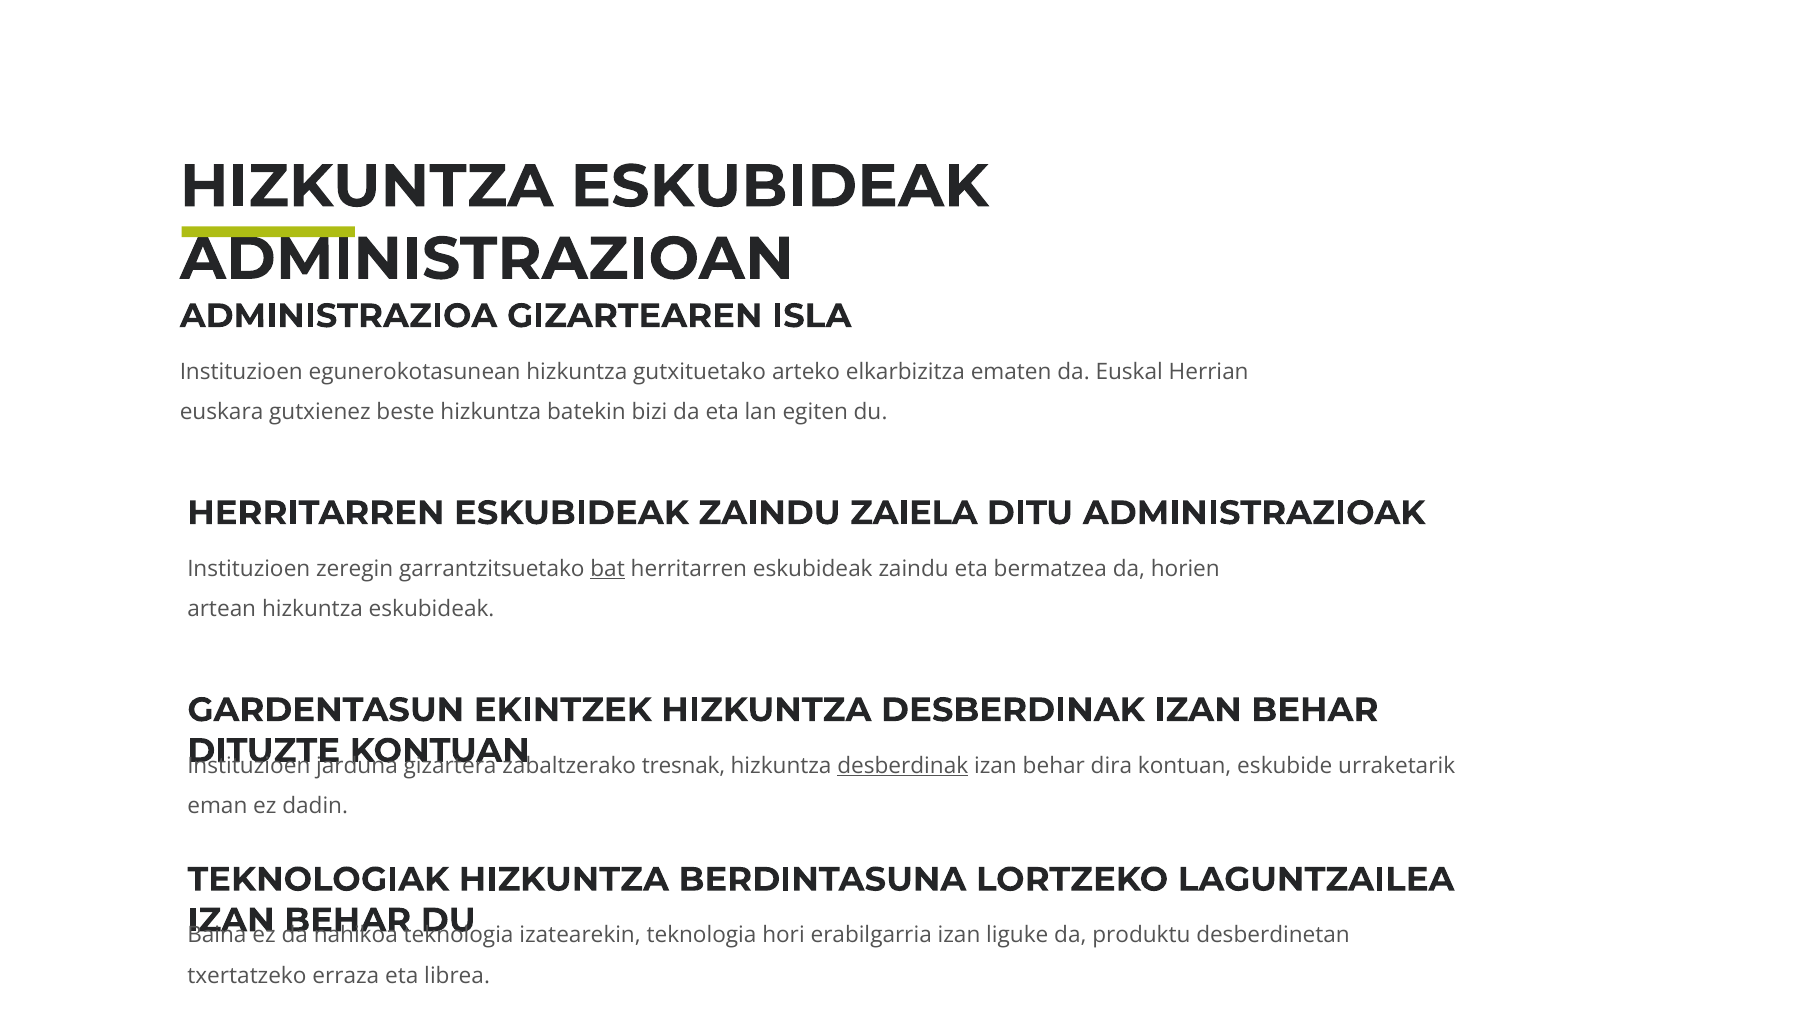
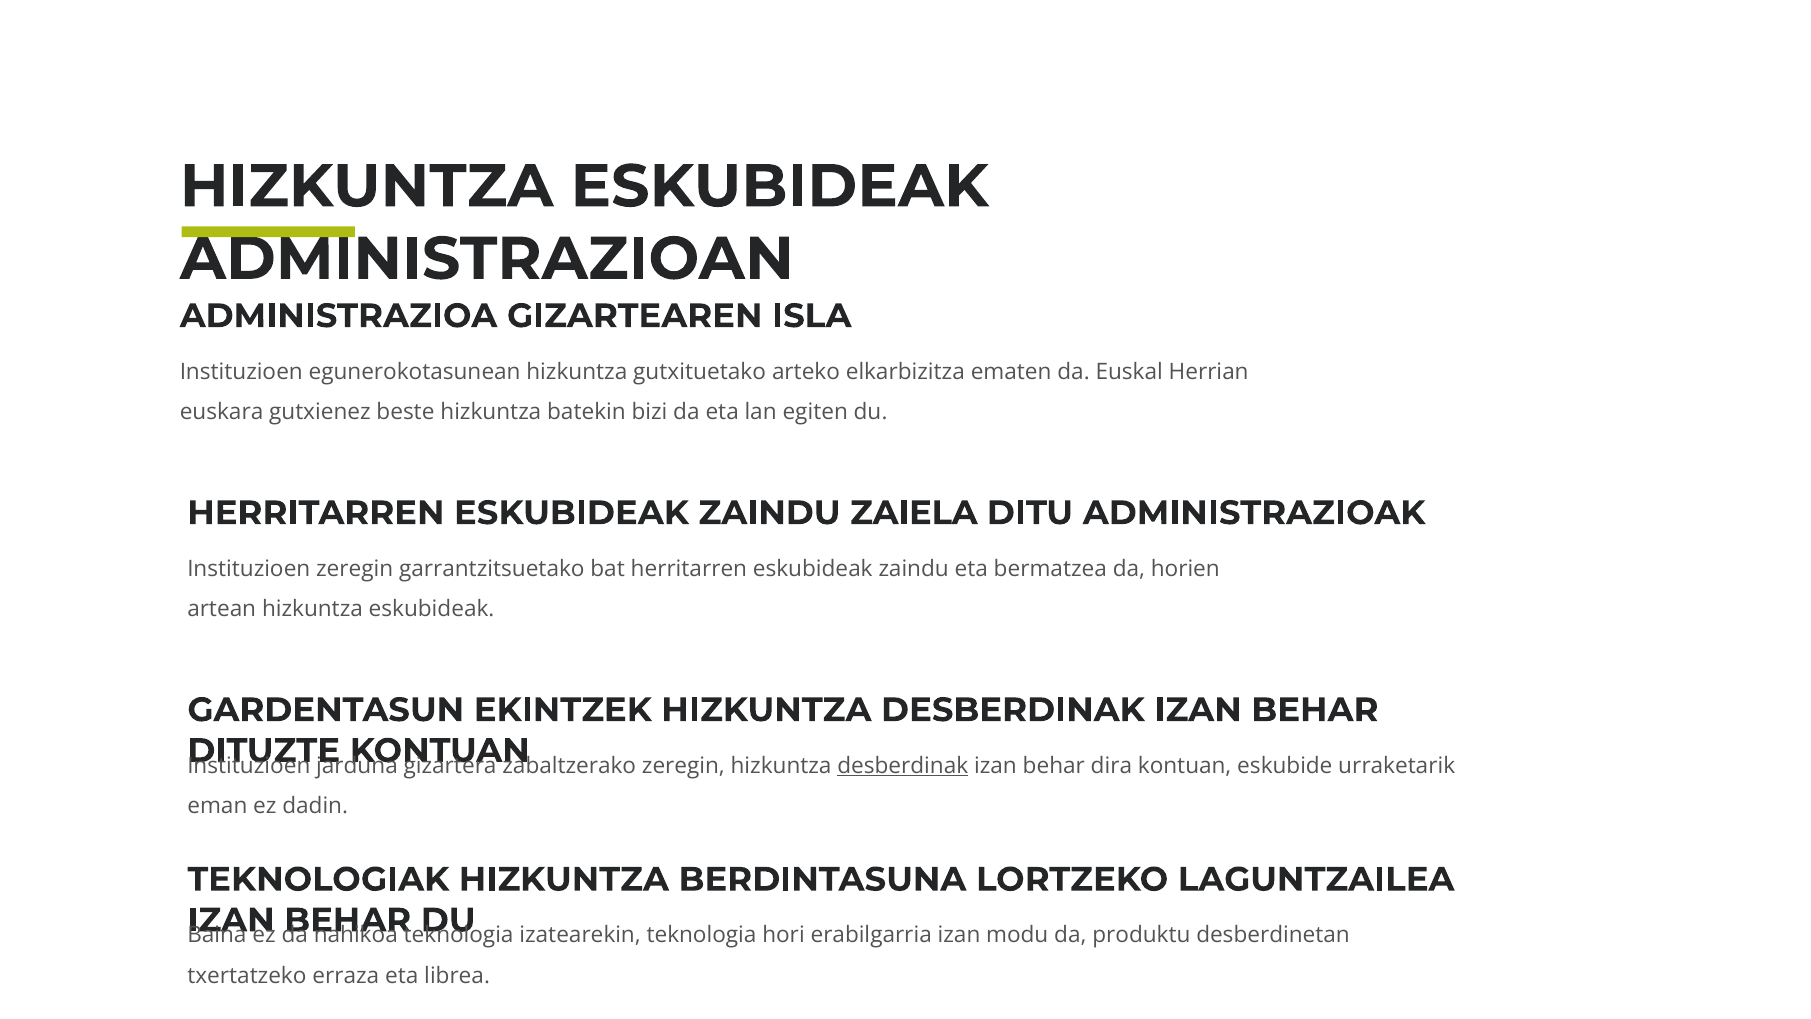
bat underline: present -> none (608, 569)
zabaltzerako tresnak: tresnak -> zeregin (683, 765)
liguke: liguke -> modu (1017, 935)
